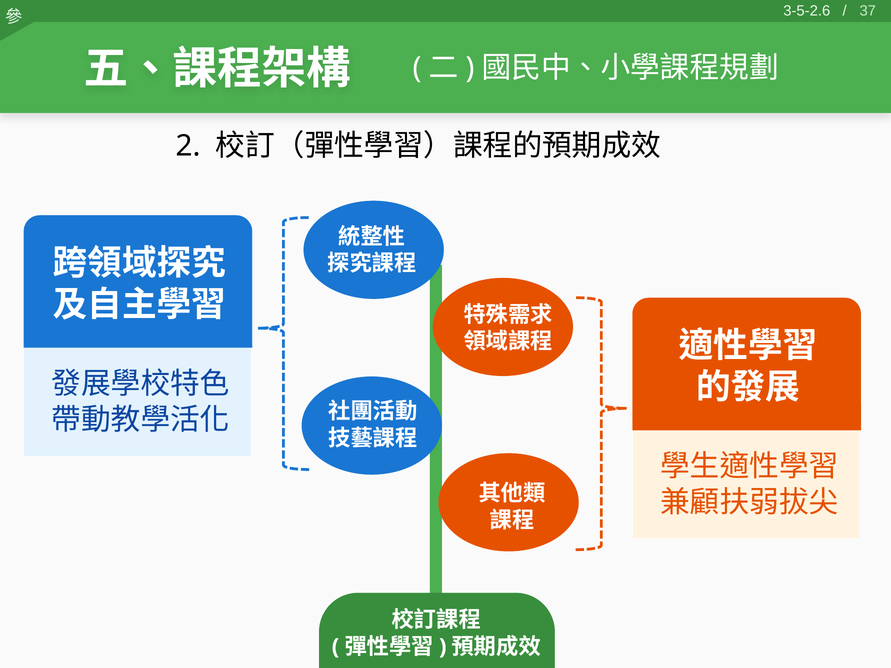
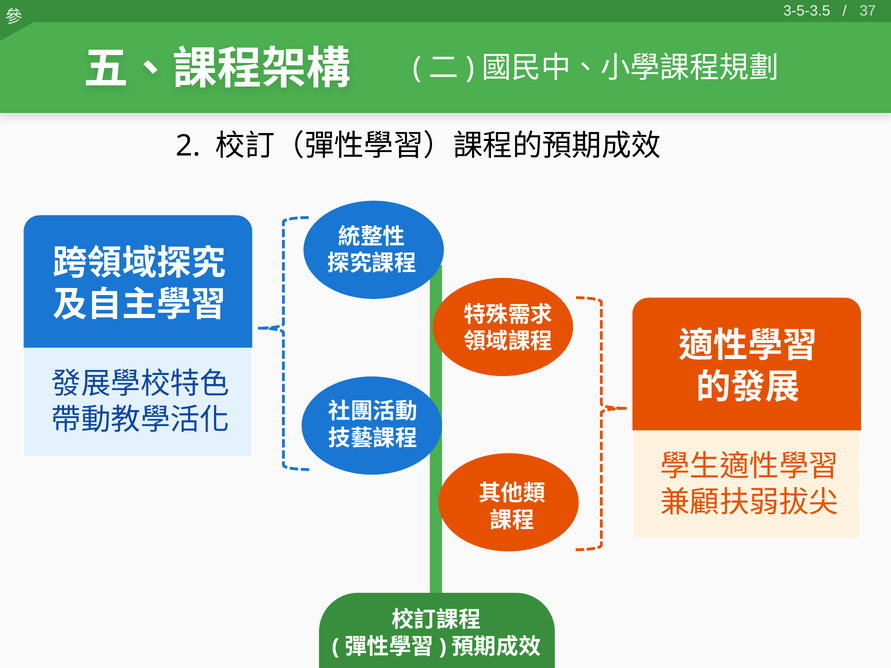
3-5-2.6: 3-5-2.6 -> 3-5-3.5 (807, 11)
